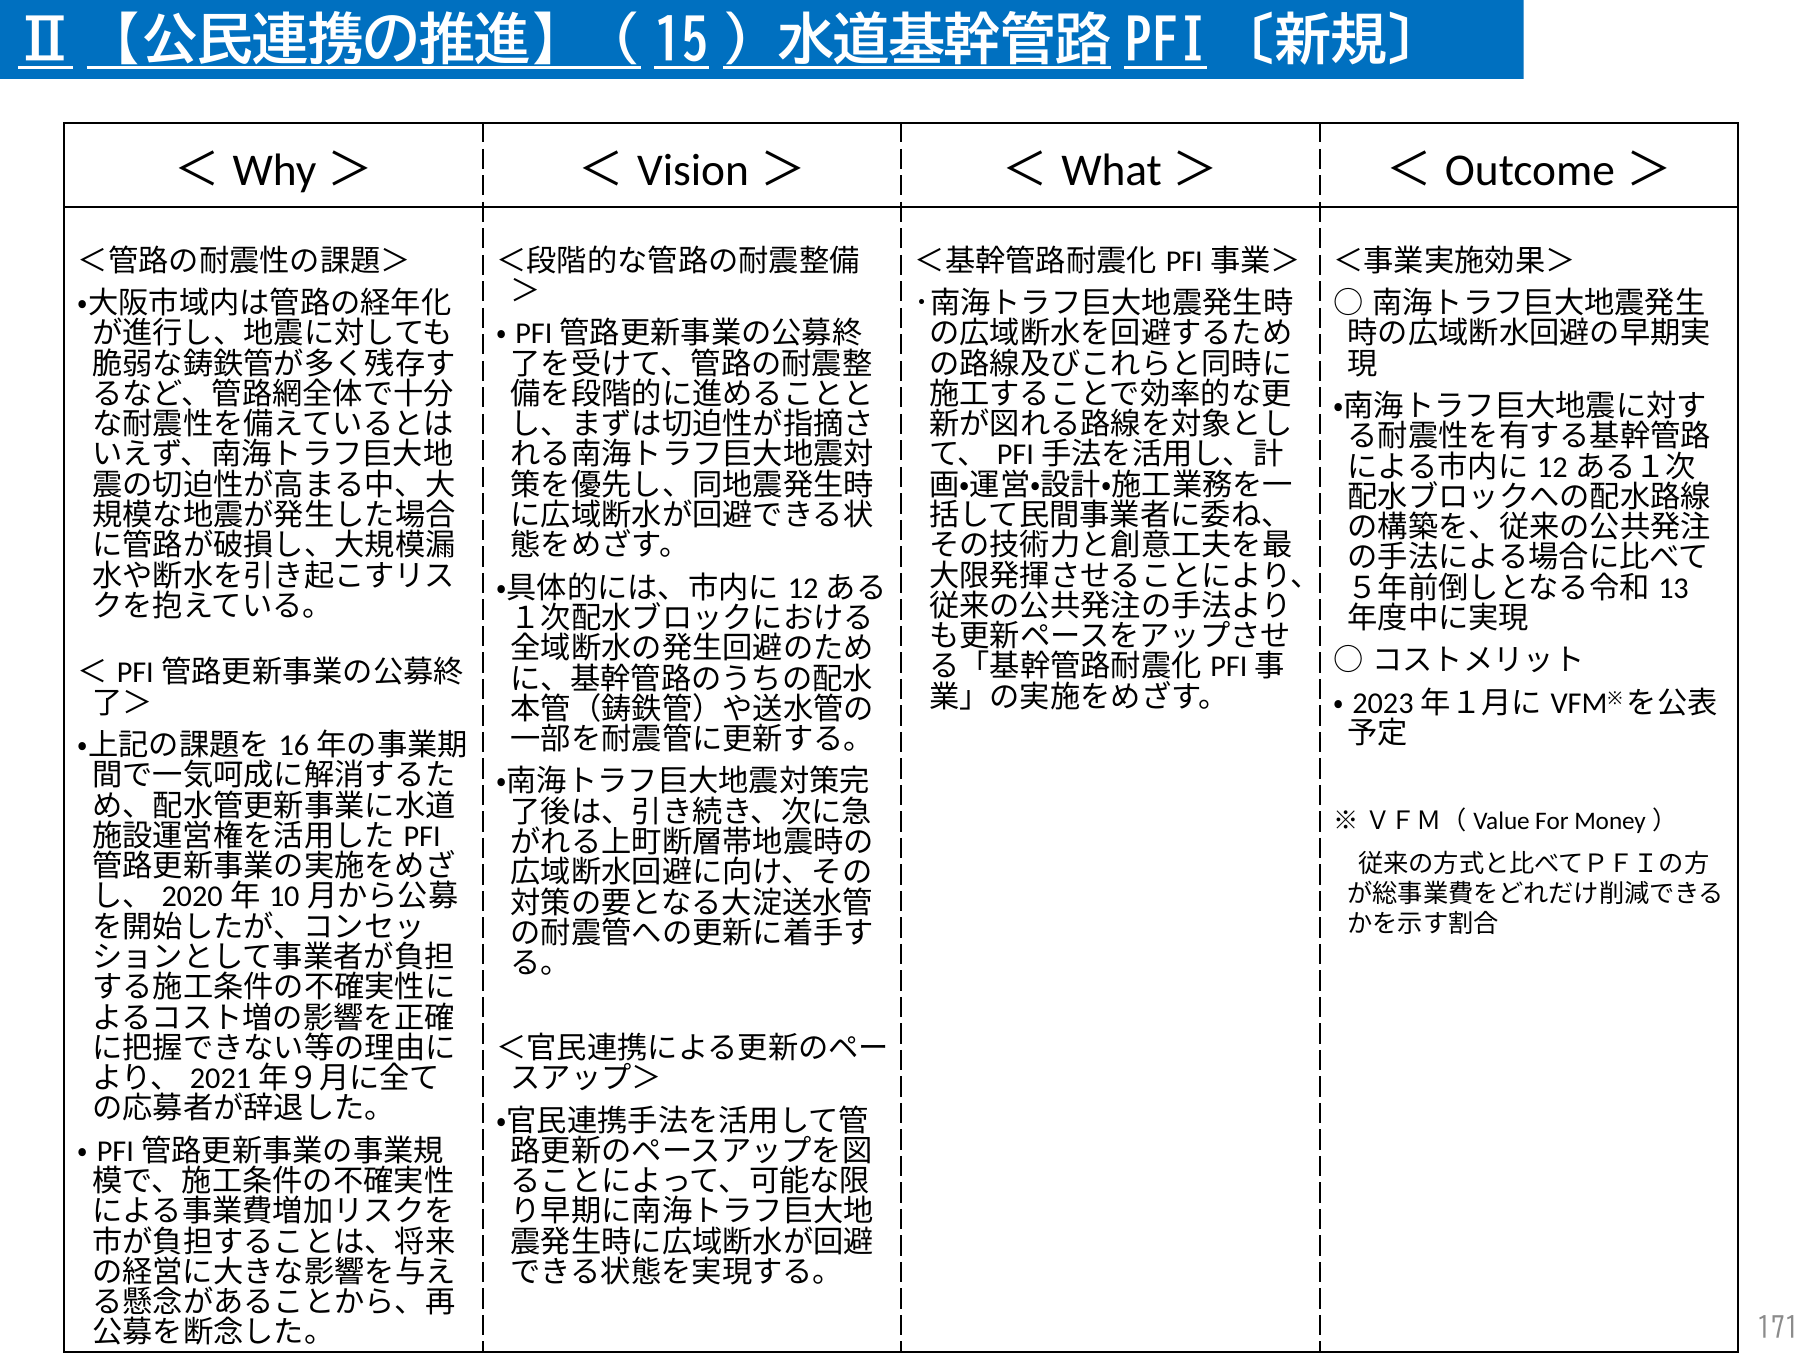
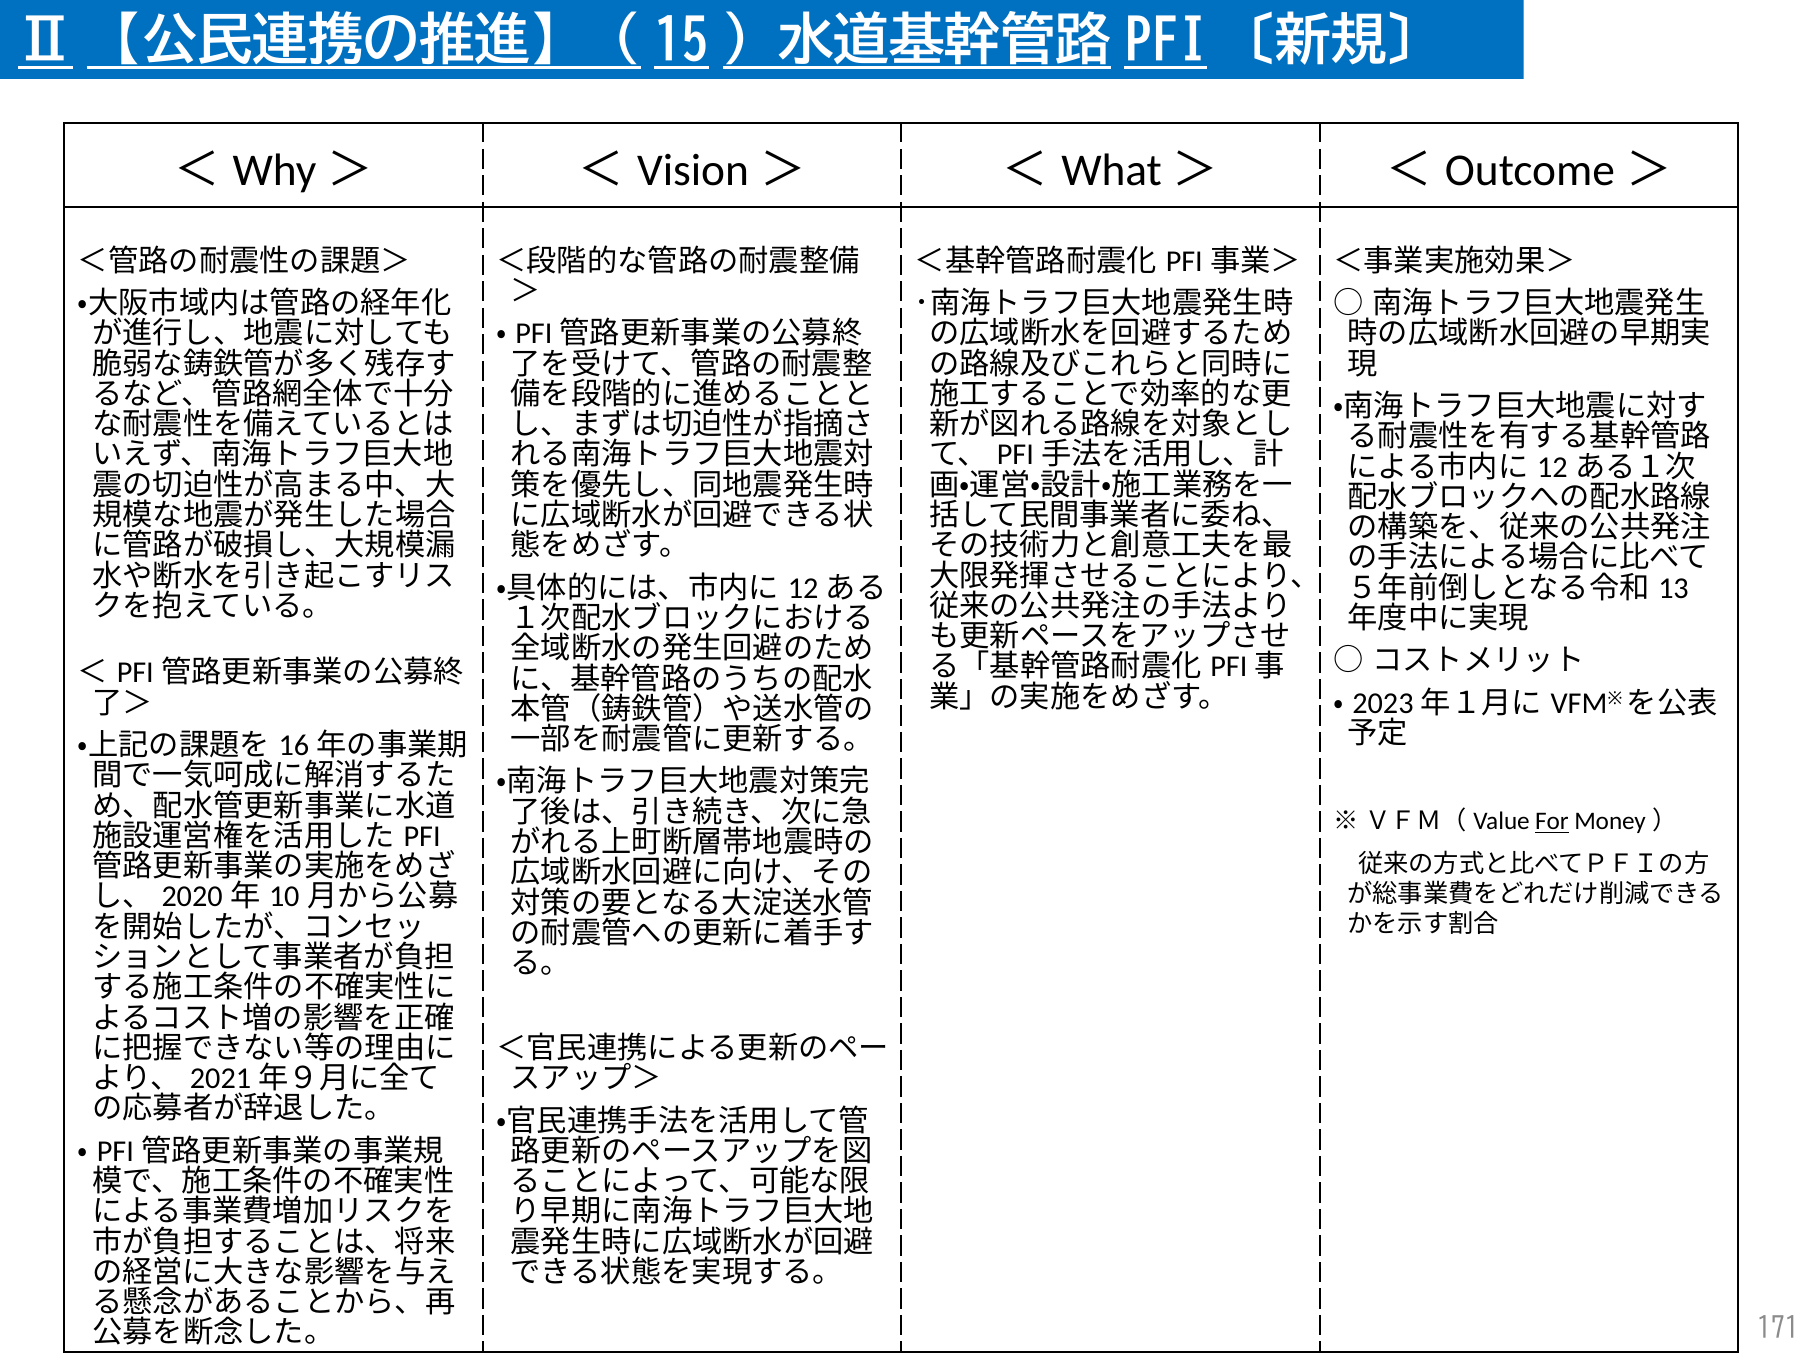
For underline: none -> present (1552, 821)
